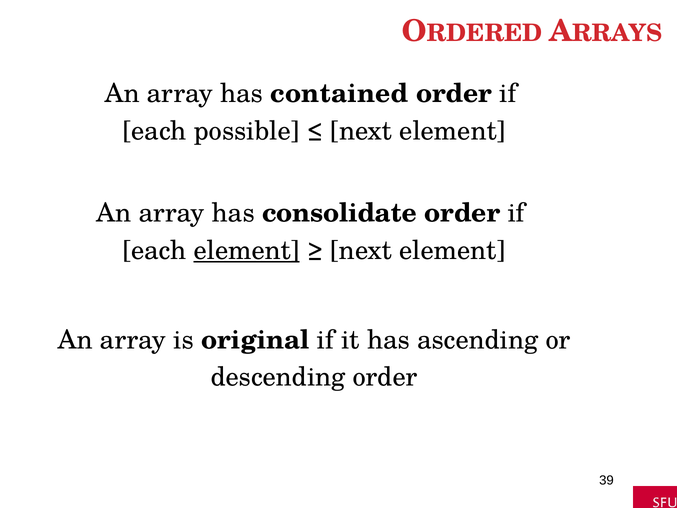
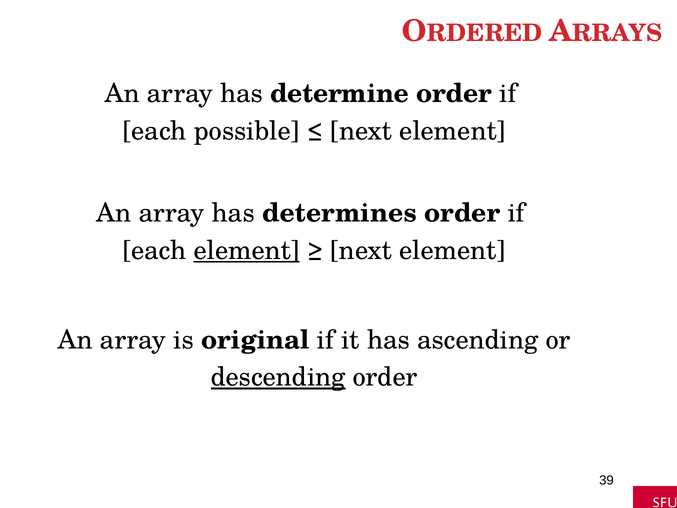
contained: contained -> determine (340, 94)
consolidate: consolidate -> determines (339, 213)
descending underline: none -> present (278, 377)
